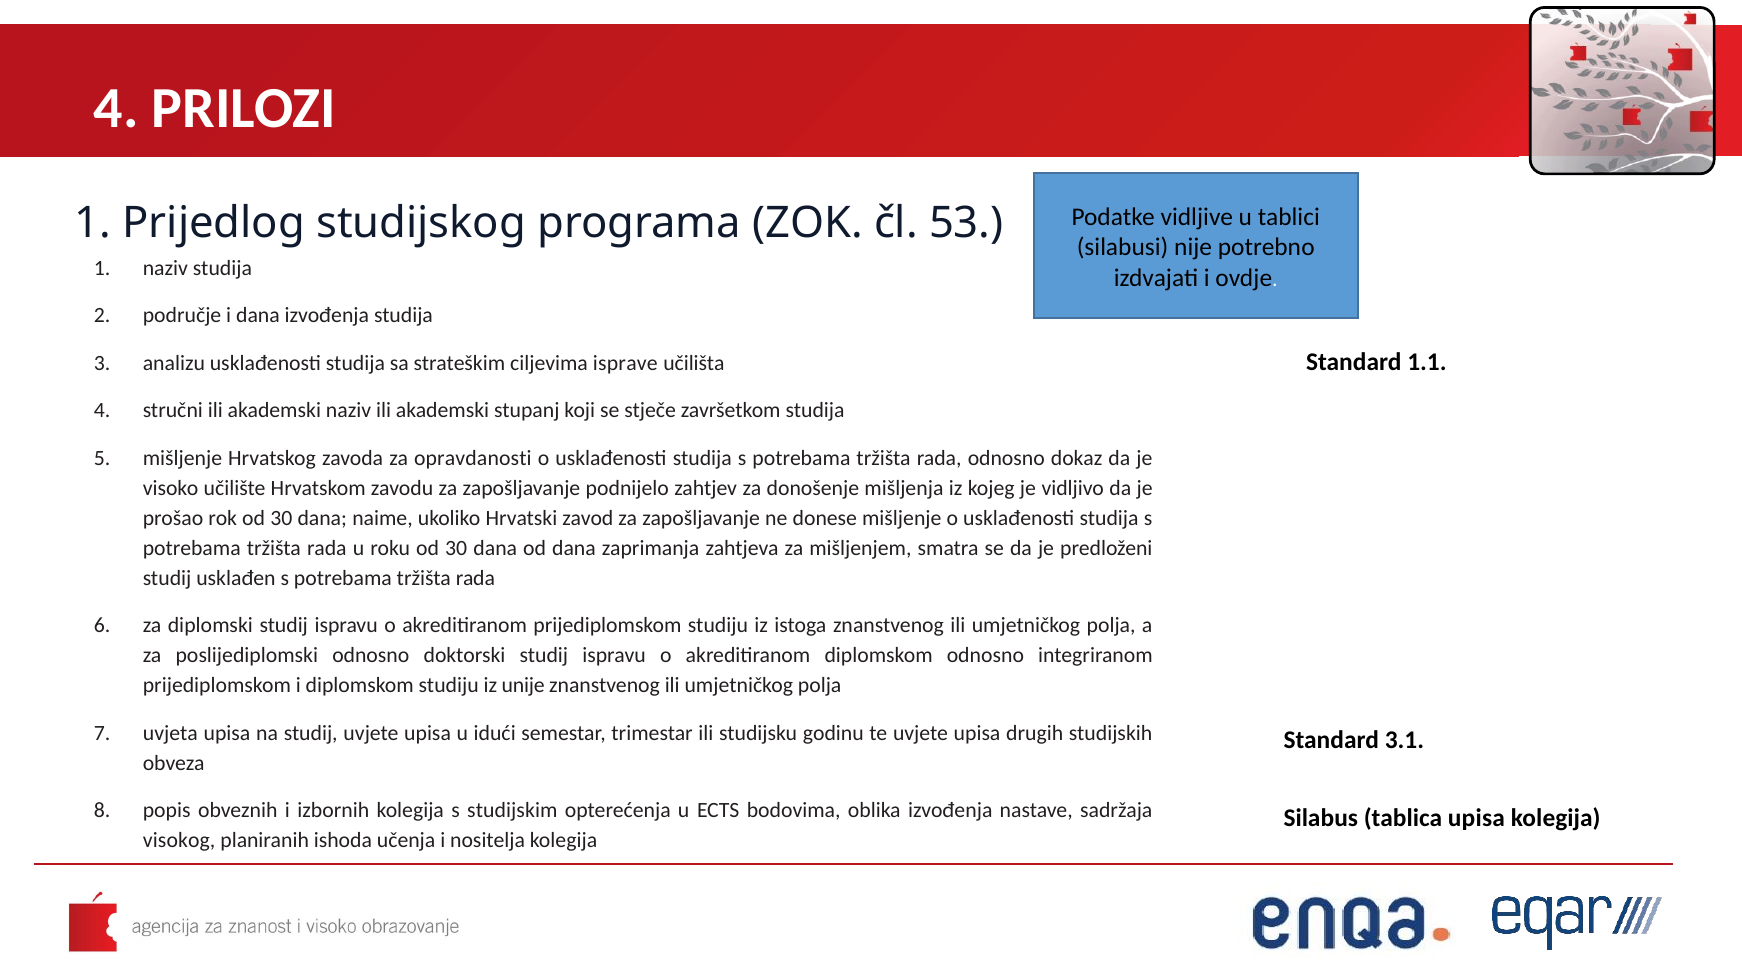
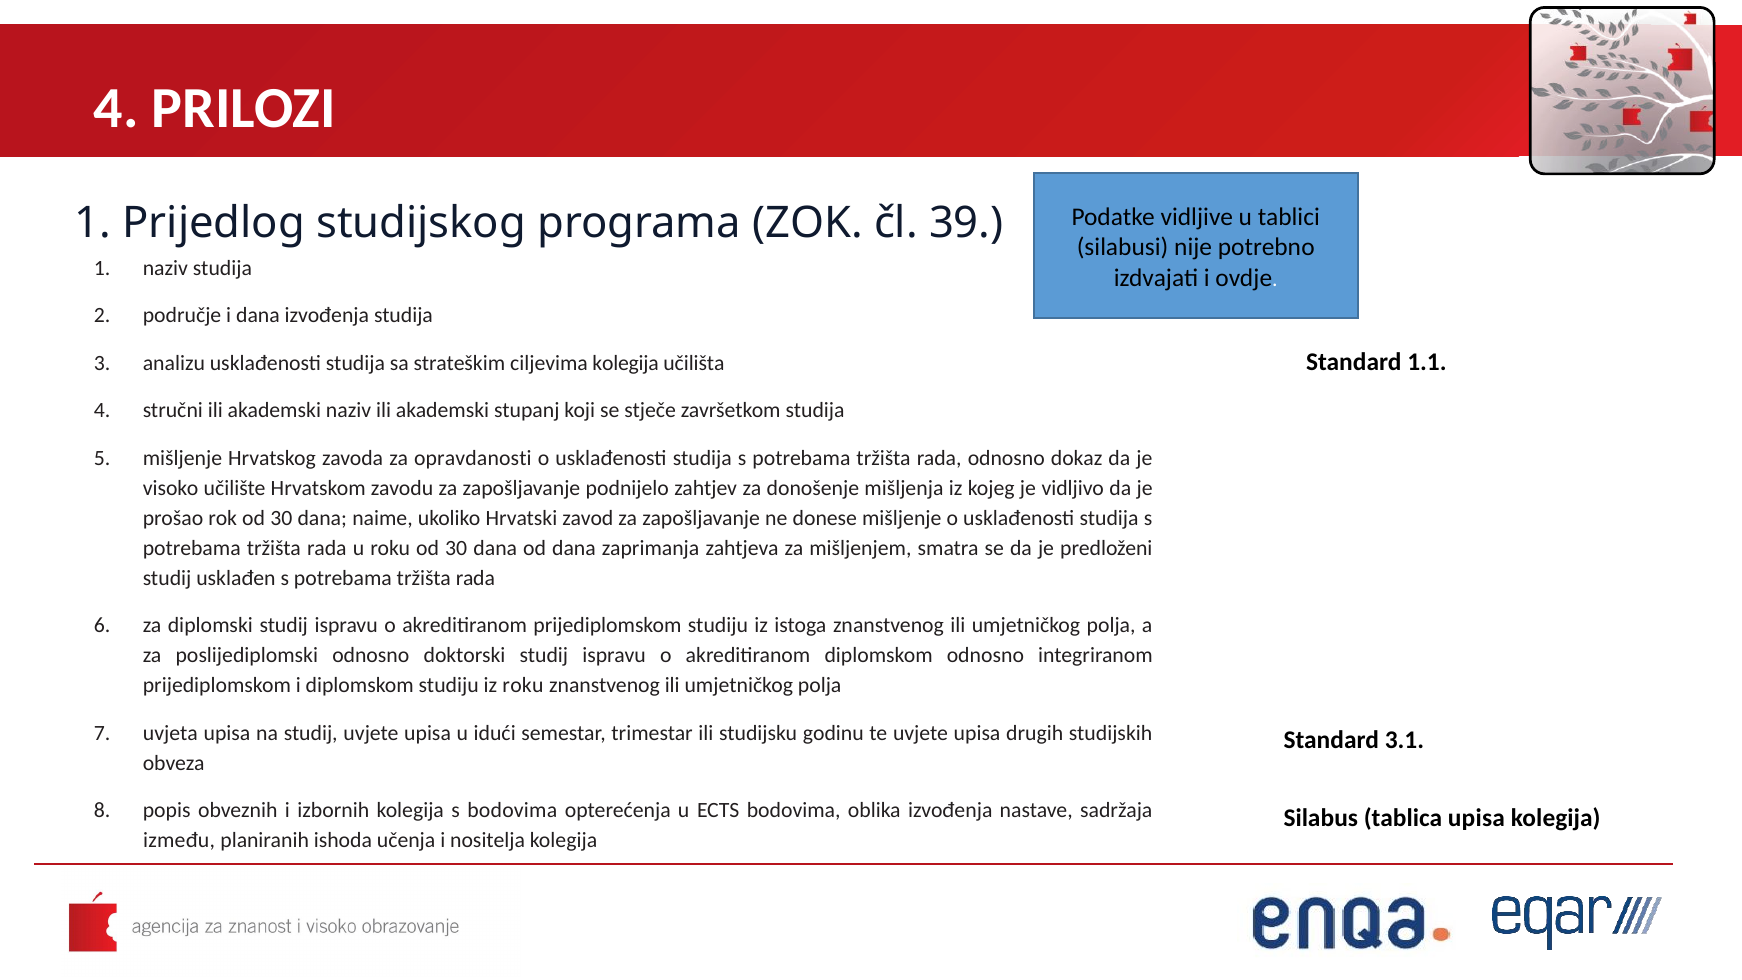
53: 53 -> 39 (966, 223)
ciljevima isprave: isprave -> kolegija (626, 363)
iz unije: unije -> roku (523, 686)
s studijskim: studijskim -> bodovima (512, 811)
visokog: visokog -> između (179, 841)
